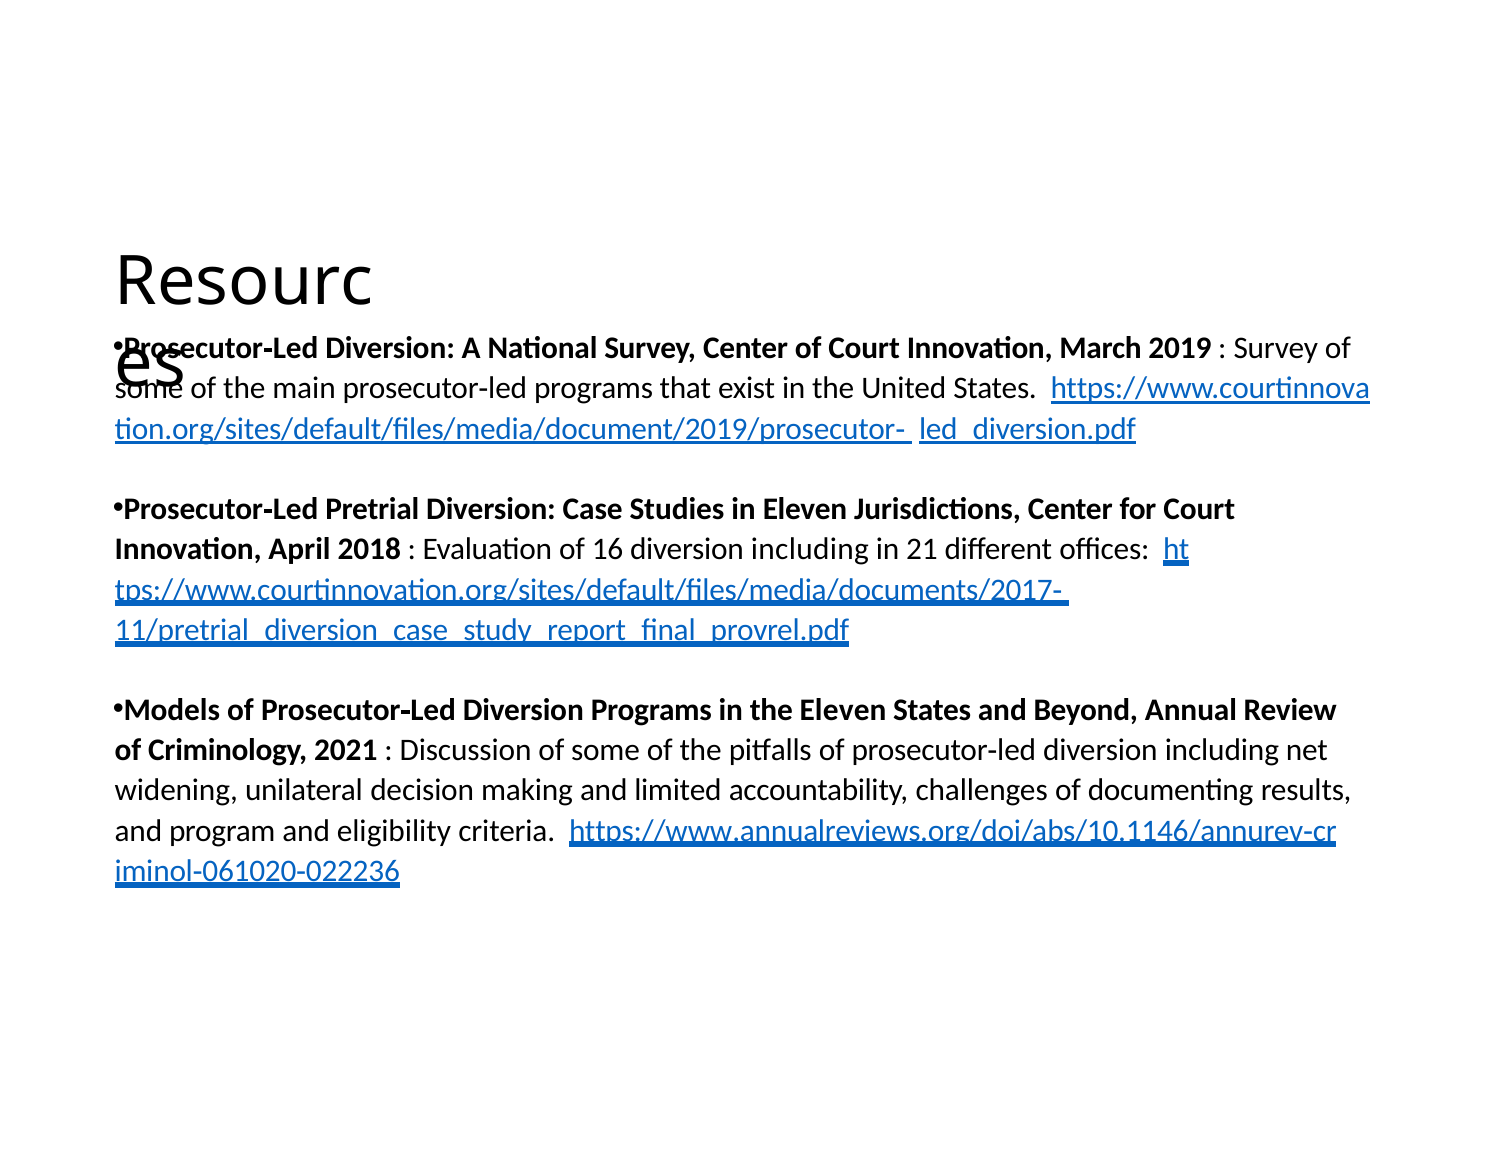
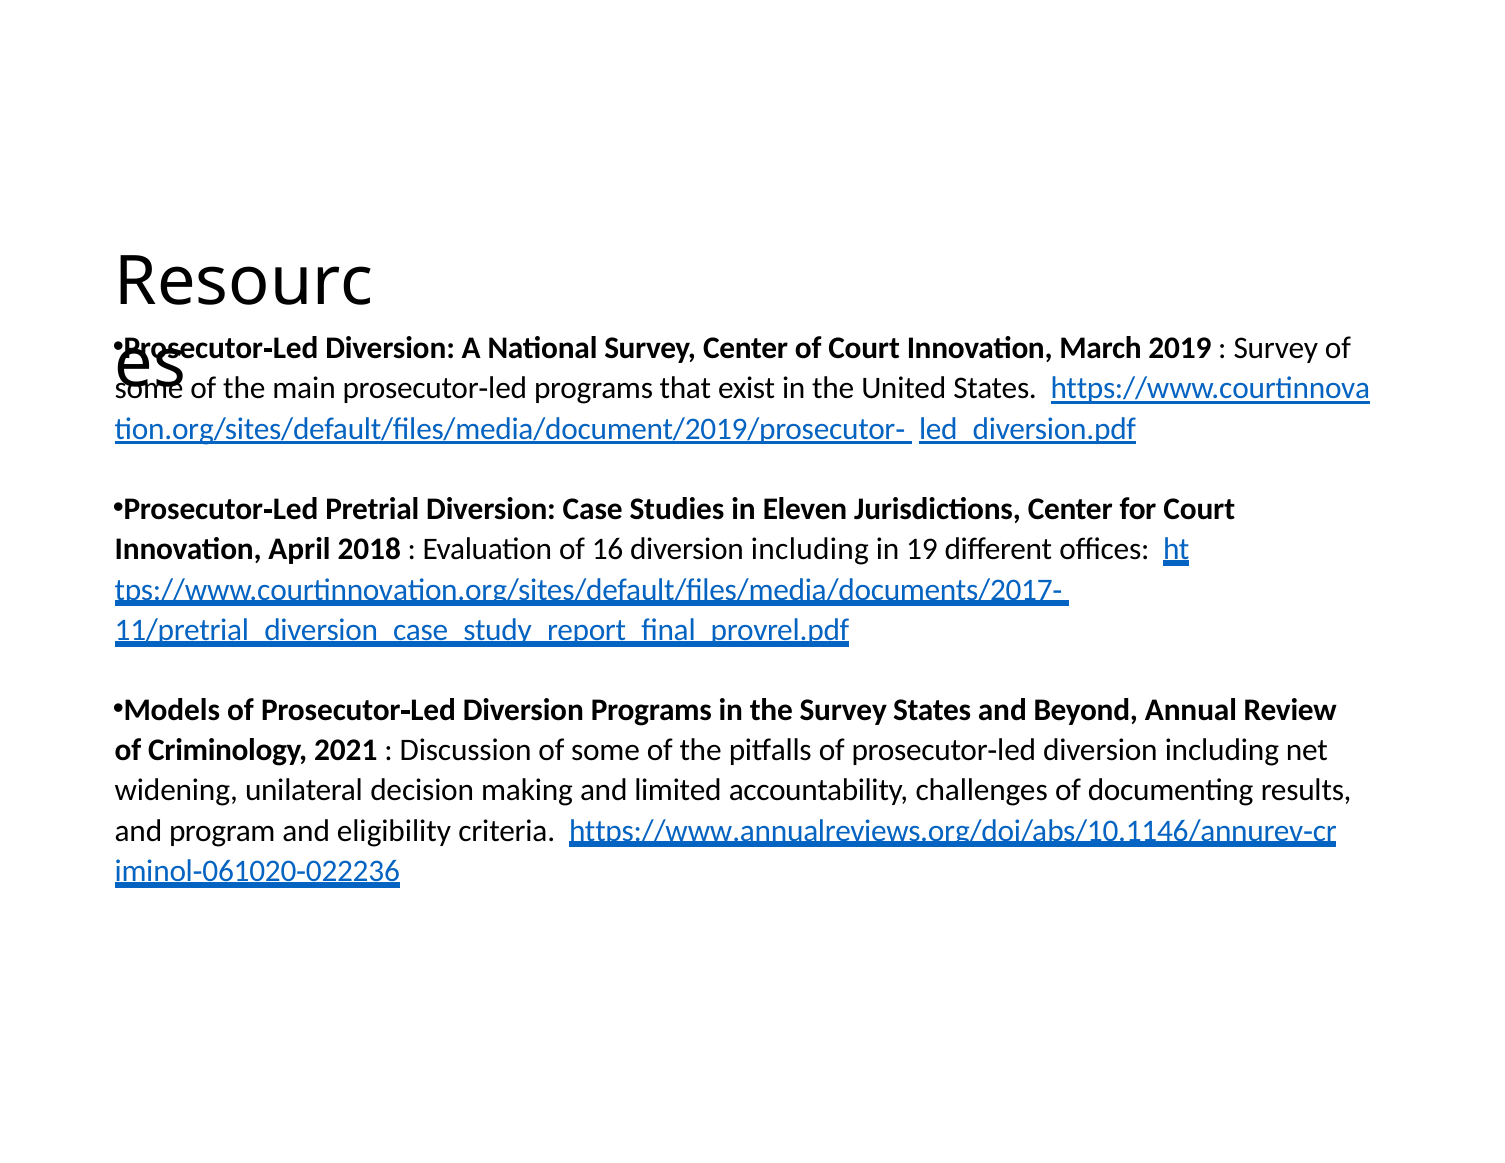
21: 21 -> 19 (922, 550)
the Eleven: Eleven -> Survey (843, 710)
